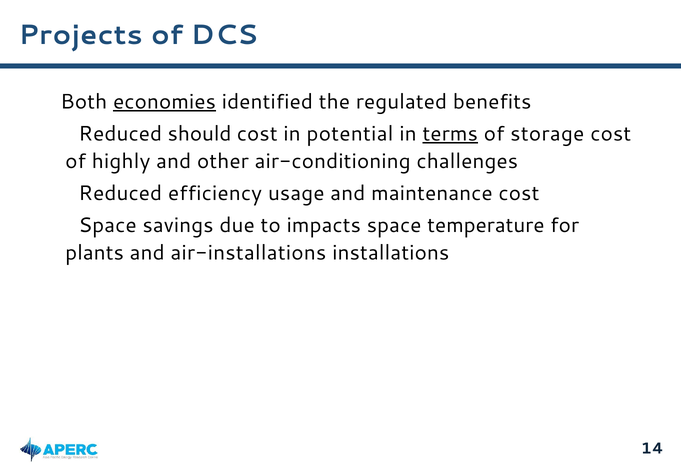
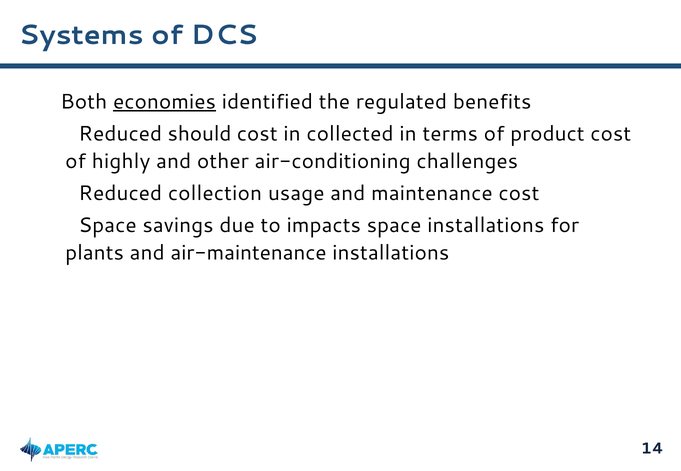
Projects: Projects -> Systems (81, 35)
potential: potential -> collected (350, 134)
terms underline: present -> none (450, 134)
storage: storage -> product (547, 134)
efficiency: efficiency -> collection (215, 194)
space temperature: temperature -> installations (486, 226)
air-installations: air-installations -> air-maintenance (249, 253)
